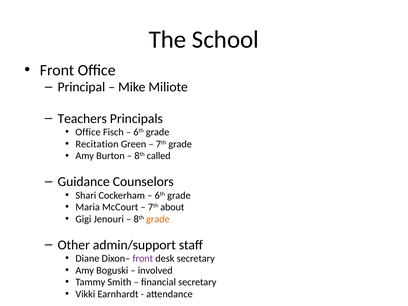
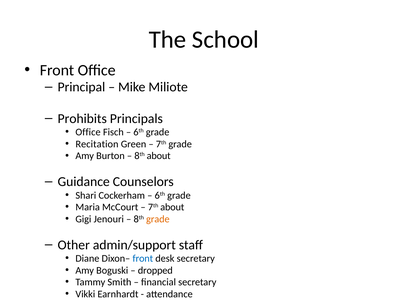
Teachers: Teachers -> Prohibits (82, 119)
8th called: called -> about (159, 156)
front colour: purple -> blue (143, 258)
involved: involved -> dropped (155, 270)
